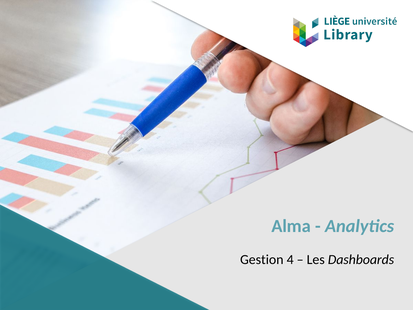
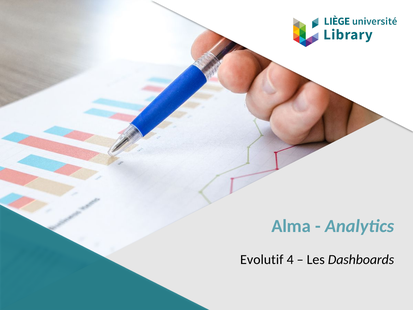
Gestion: Gestion -> Evolutif (262, 260)
